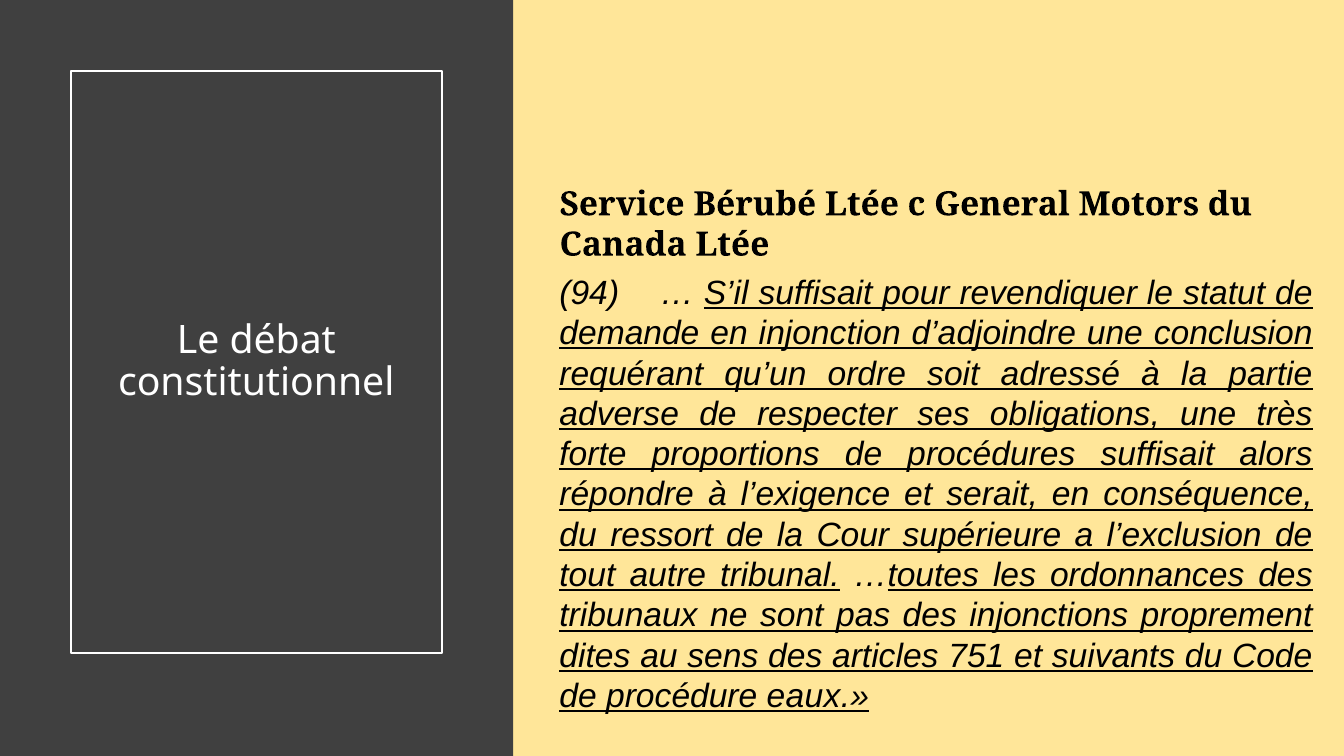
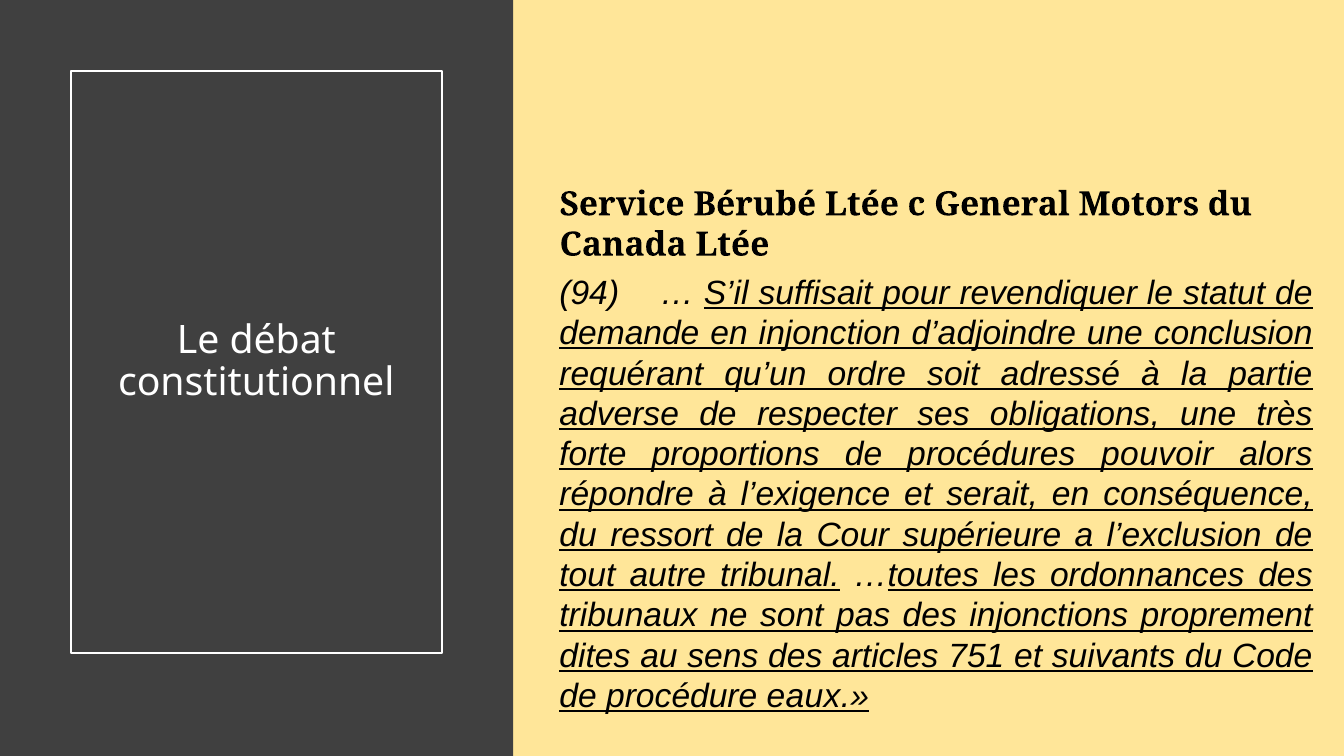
procédures suffisait: suffisait -> pouvoir (1157, 455)
